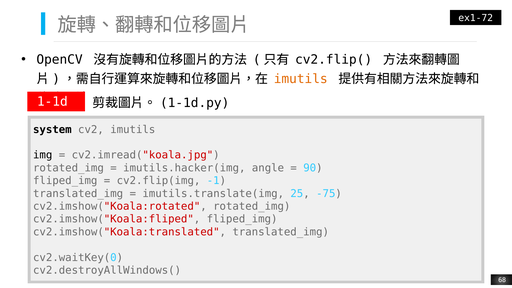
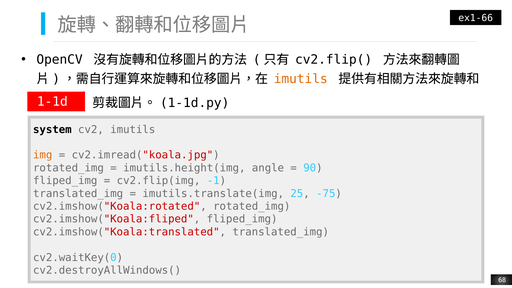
ex1-72: ex1-72 -> ex1-66 (476, 18)
img colour: black -> orange (43, 155)
imutils.hacker(img: imutils.hacker(img -> imutils.height(img (184, 168)
